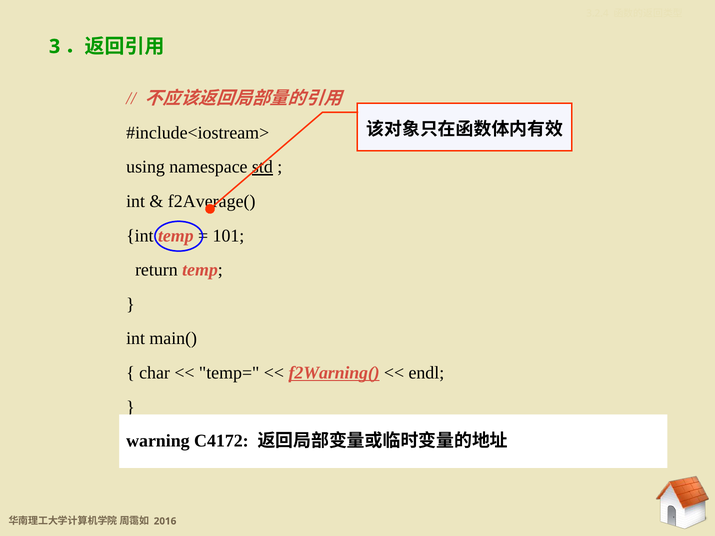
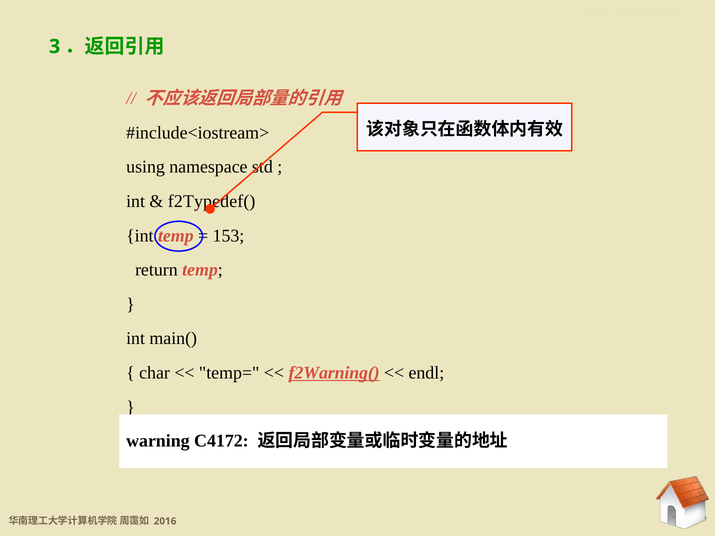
std underline: present -> none (262, 167)
f2Average(: f2Average( -> f2Typedef( (212, 201)
101: 101 -> 153 (228, 236)
